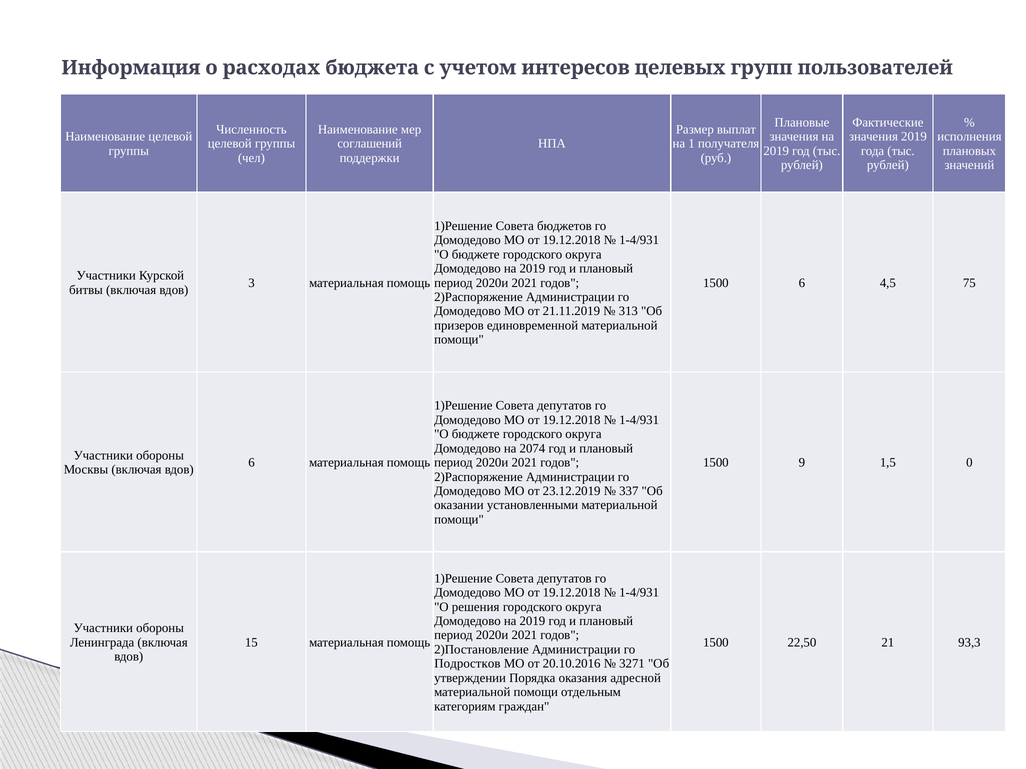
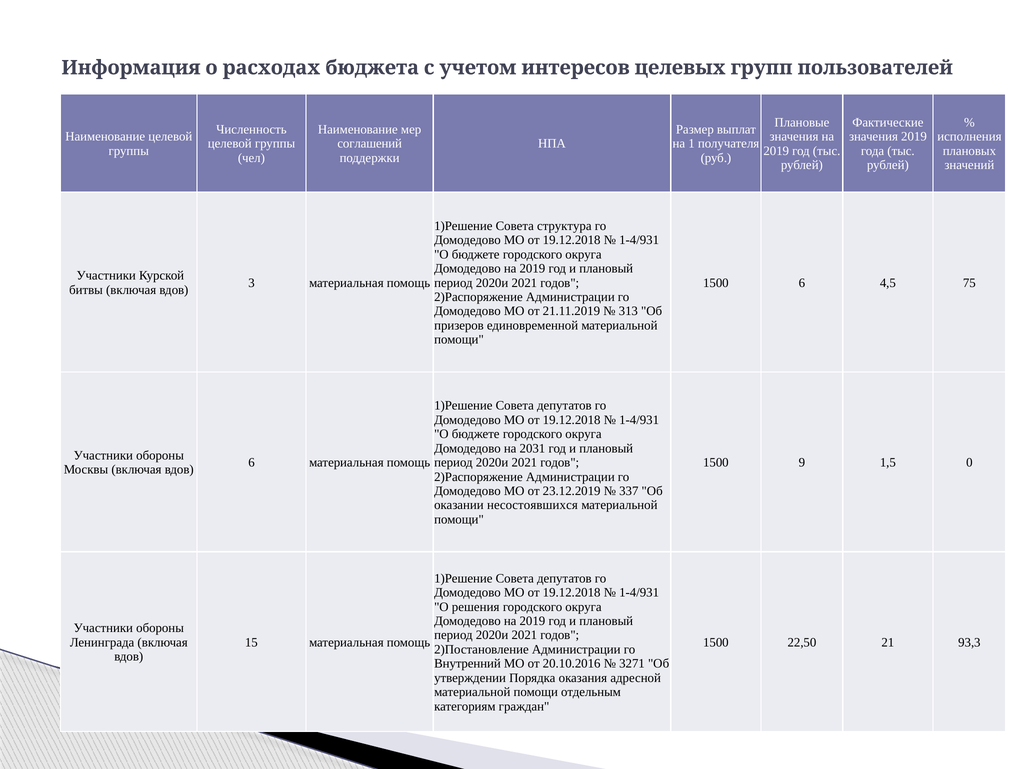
бюджетов: бюджетов -> структура (564, 226)
2074: 2074 -> 2031 (532, 449)
установленными: установленными -> несостоявшихся (532, 506)
Подростков: Подростков -> Внутренний (468, 664)
